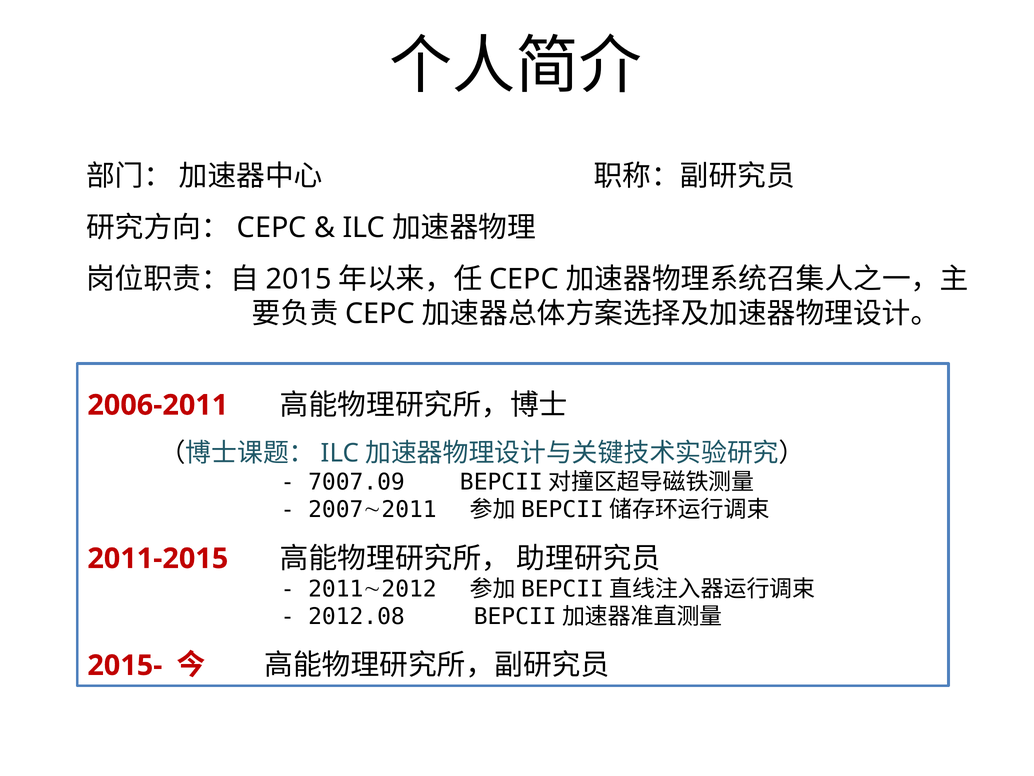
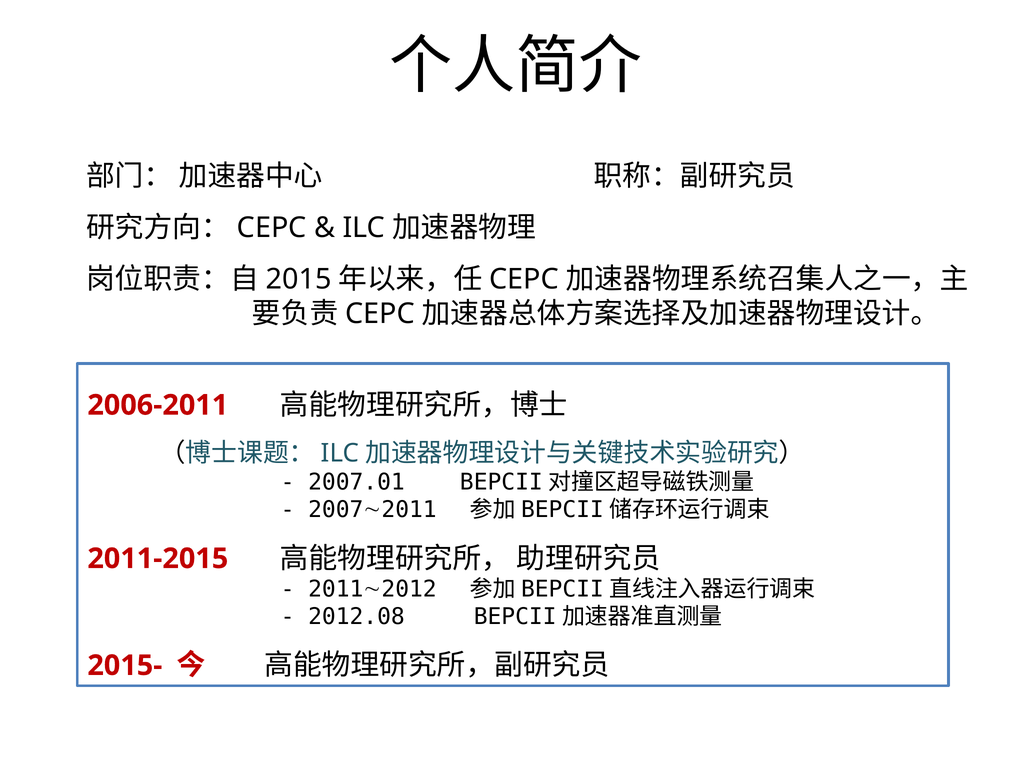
7007.09: 7007.09 -> 2007.01 (356, 482)
